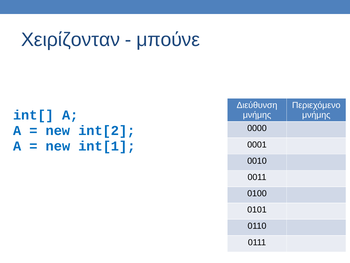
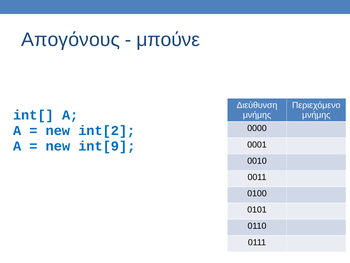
Χειρίζονταν: Χειρίζονταν -> Απογόνους (70, 40)
int[1: int[1 -> int[9 (107, 146)
